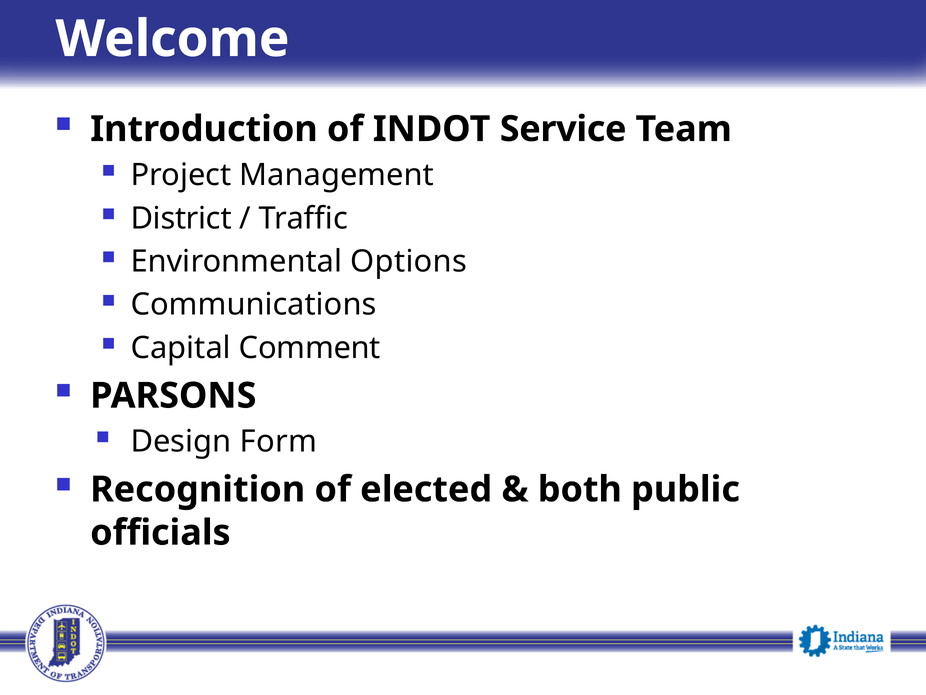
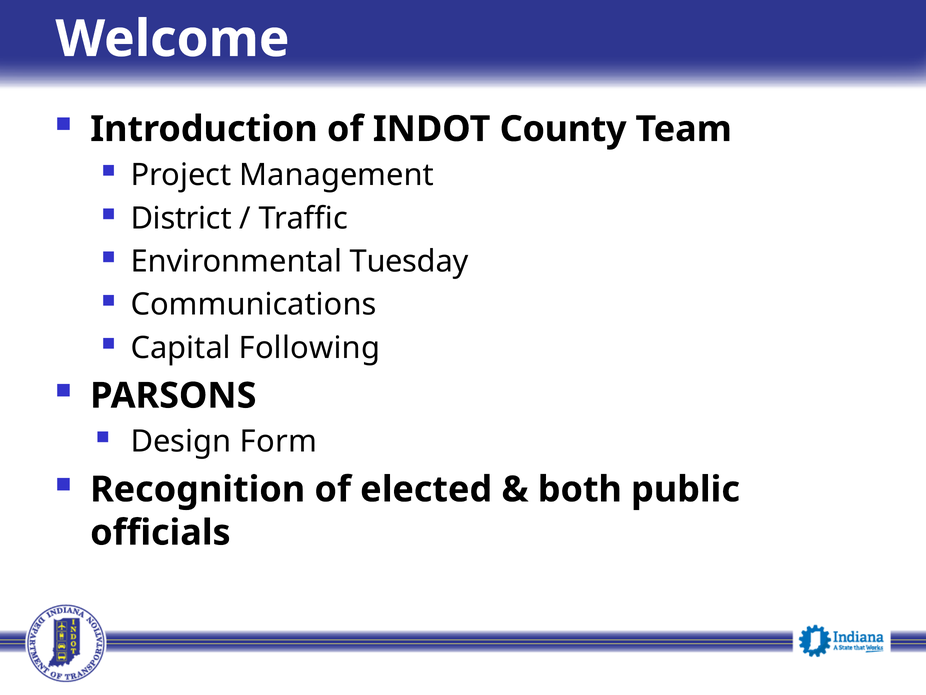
Service: Service -> County (563, 129)
Options: Options -> Tuesday (409, 261)
Comment: Comment -> Following (309, 348)
